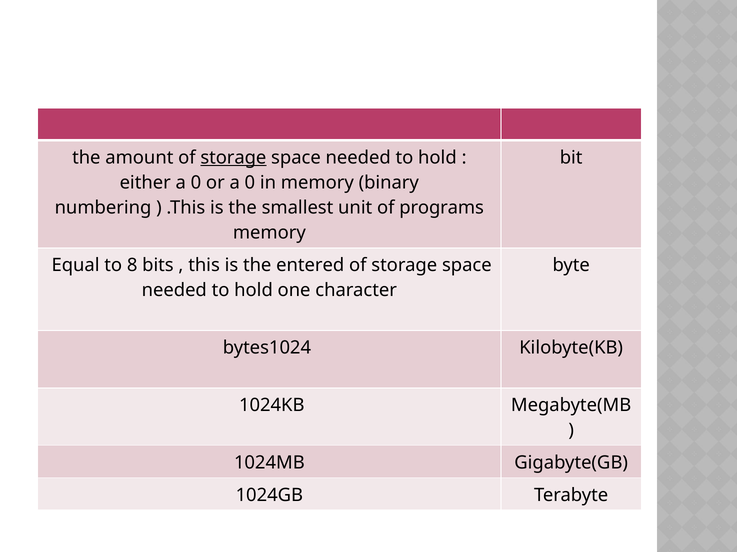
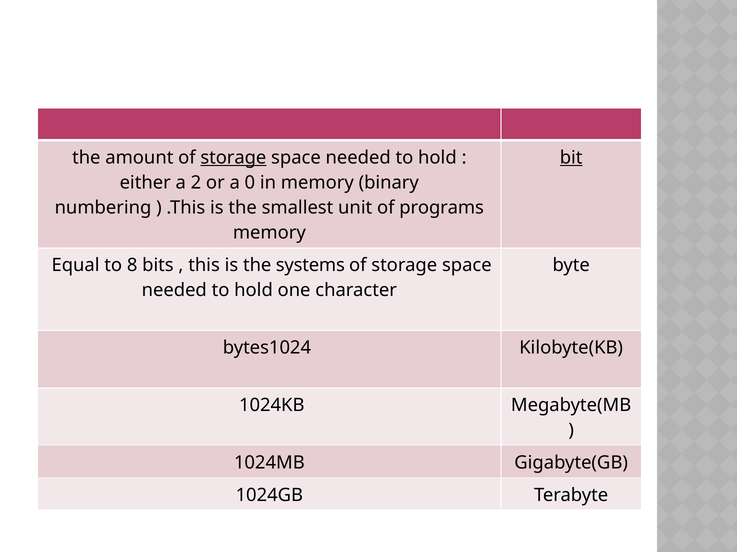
bit underline: none -> present (571, 158)
either a 0: 0 -> 2 (196, 183)
entered: entered -> systems (310, 265)
